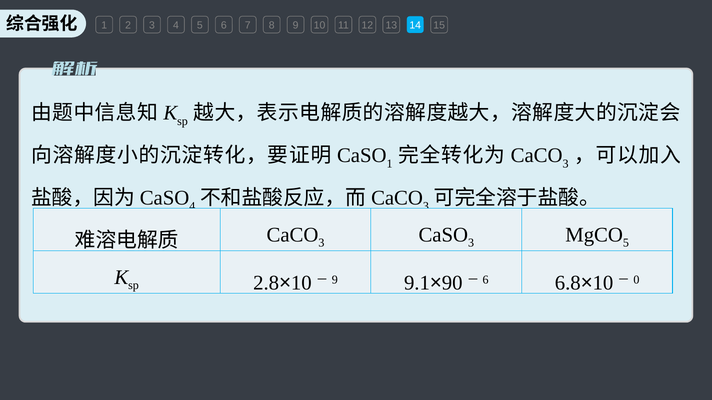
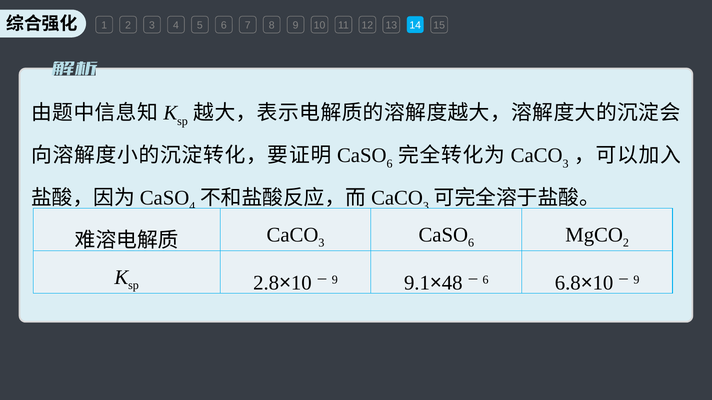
1: 1 -> 6 (390, 164)
3: 3 -> 6 (471, 243)
5: 5 -> 2 (626, 243)
90: 90 -> 48 (452, 283)
0: 0 -> 9 (636, 280)
